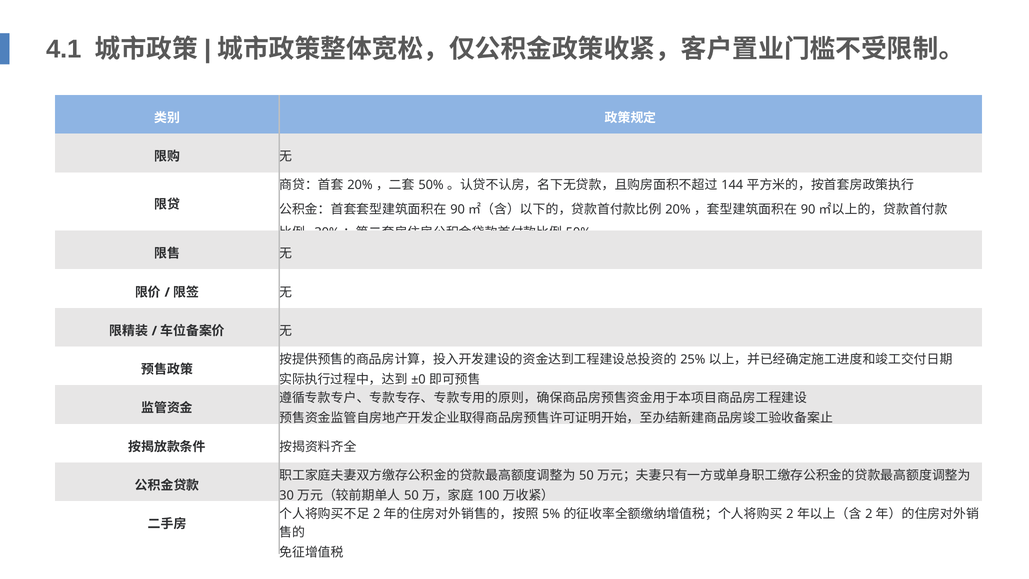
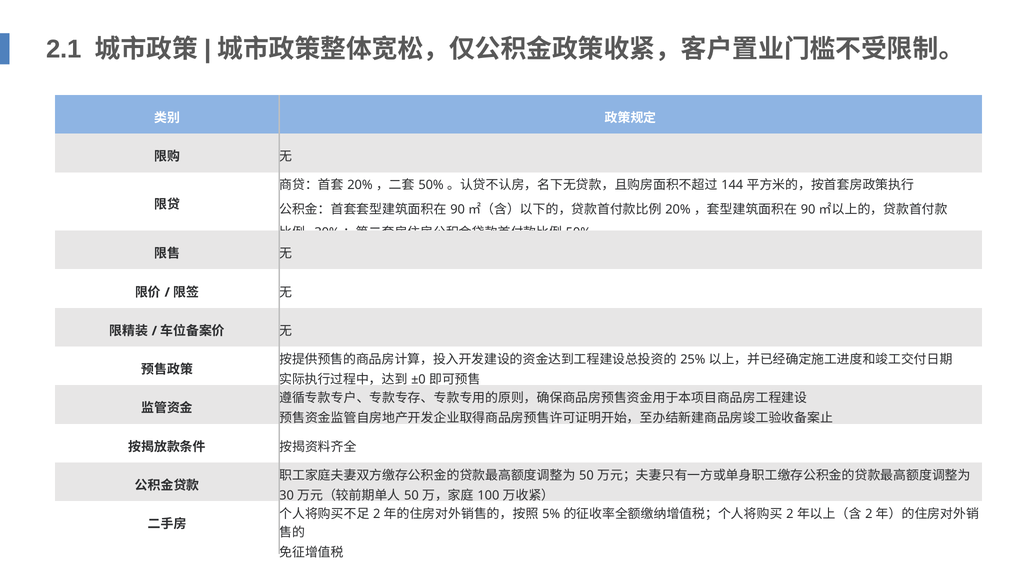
4.1: 4.1 -> 2.1 (64, 49)
